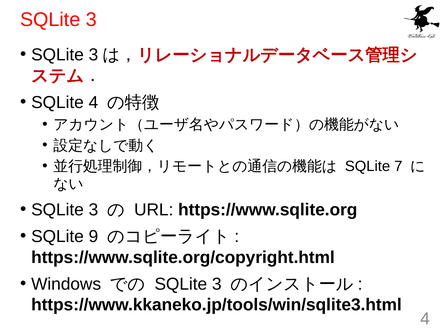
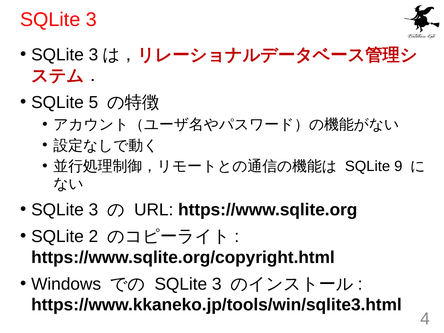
SQLite 4: 4 -> 5 (93, 103)
7: 7 -> 9 (398, 166)
9: 9 -> 2 (93, 237)
